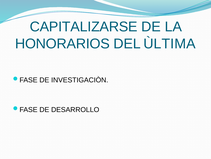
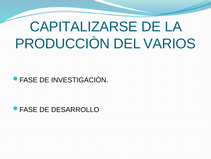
HONORARIOS: HONORARIOS -> PRODUCCIÒN (62, 44)
ÙLTIMA: ÙLTIMA -> VARIOS (170, 44)
